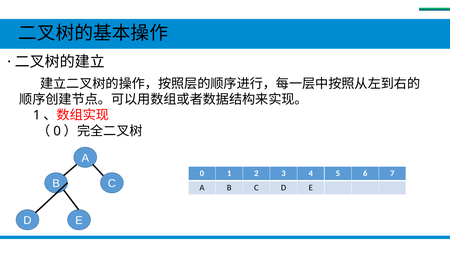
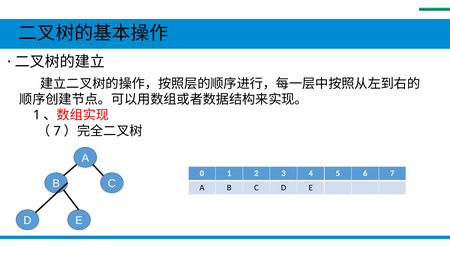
0: 0 -> 7 (57, 131)
